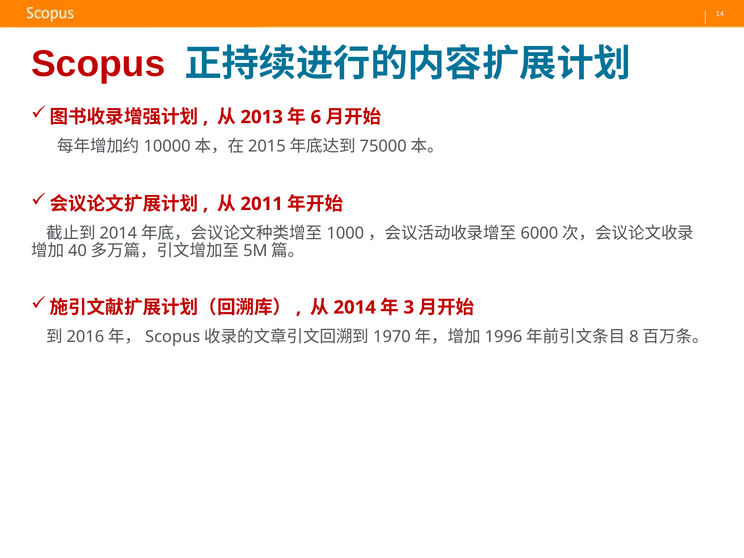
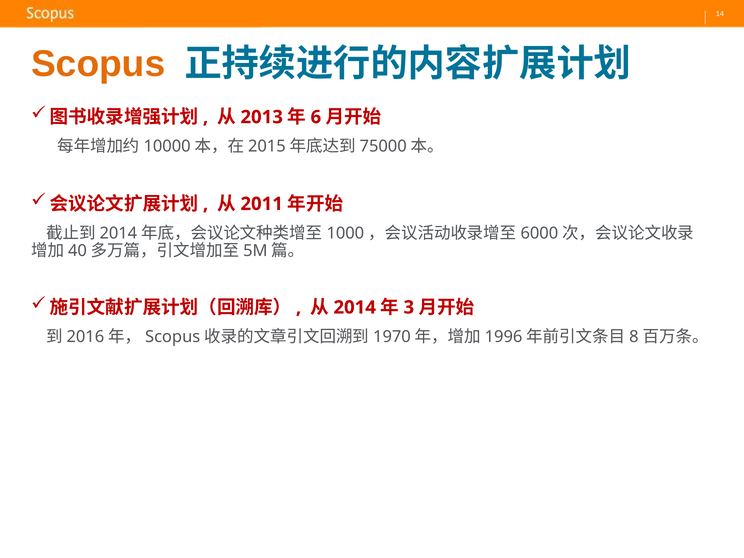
Scopus colour: red -> orange (98, 64)
